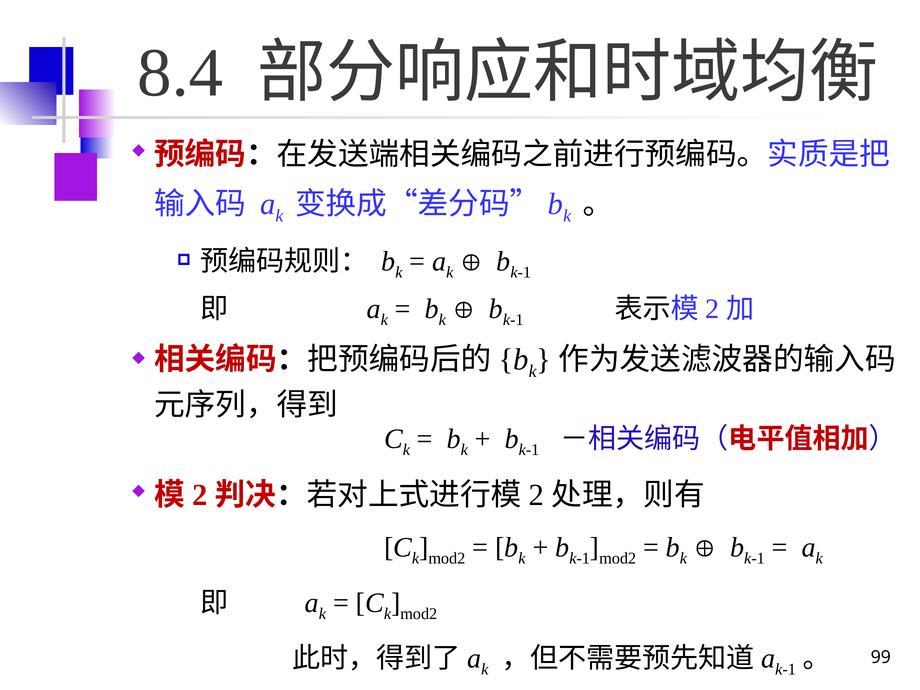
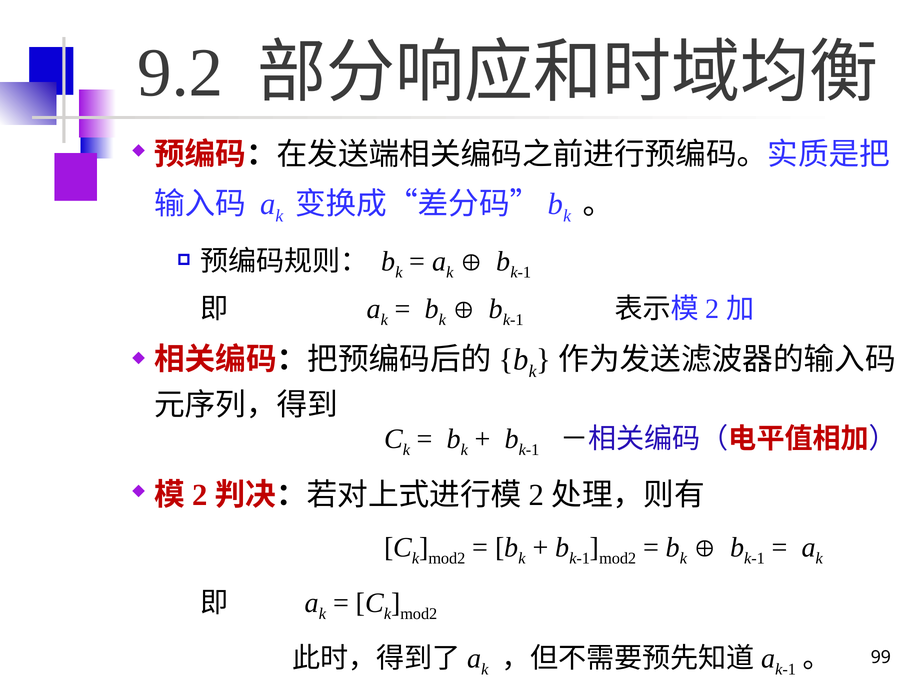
8.4: 8.4 -> 9.2 (180, 73)
